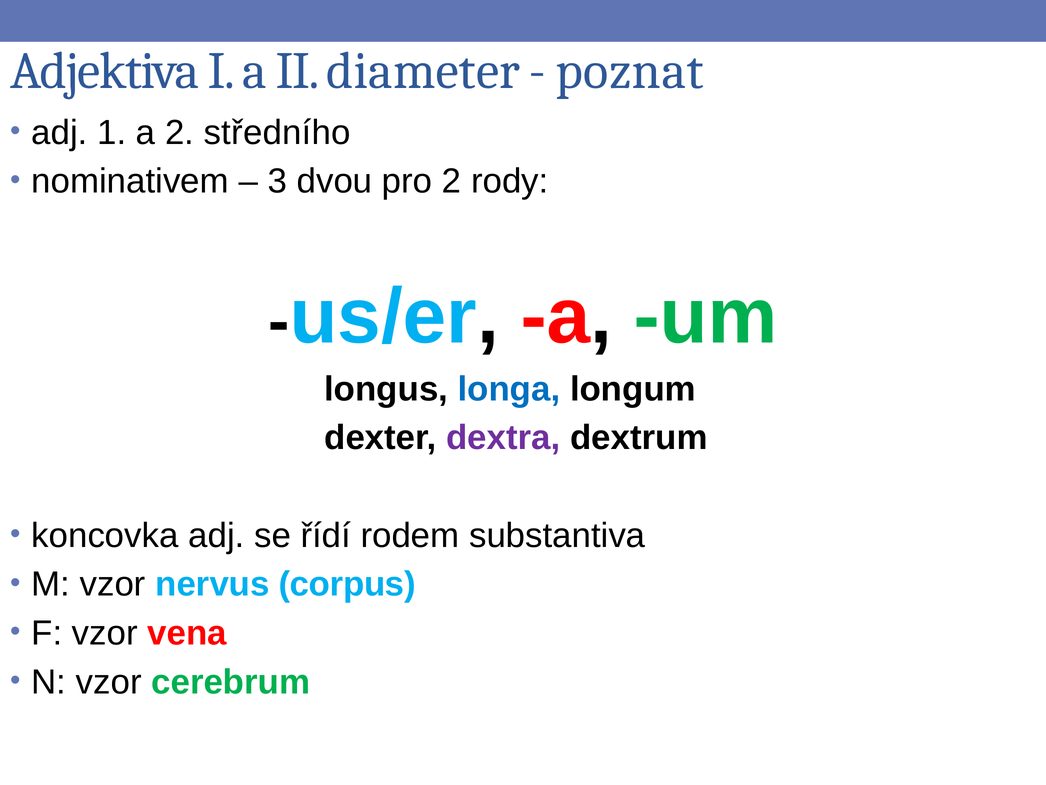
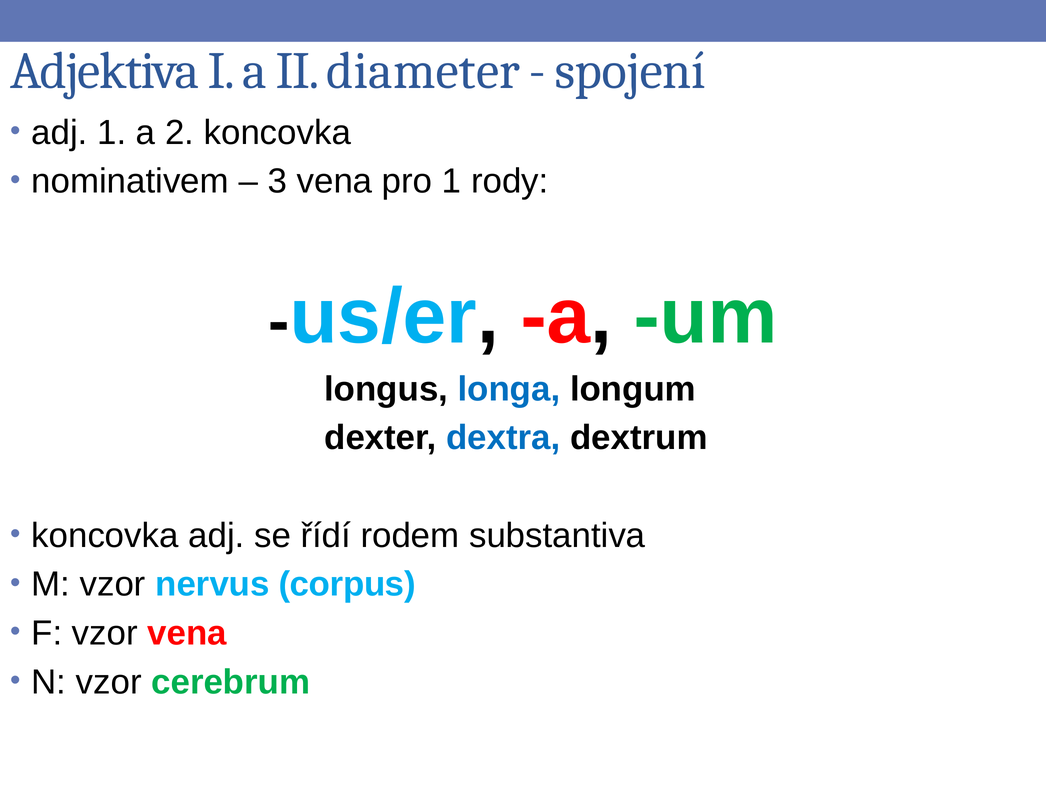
poznat: poznat -> spojení (630, 71)
2 středního: středního -> koncovka (277, 133)
3 dvou: dvou -> vena (335, 181)
pro 2: 2 -> 1 (452, 181)
dextra colour: purple -> blue (503, 438)
